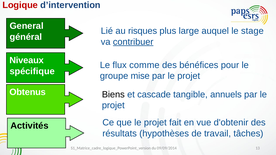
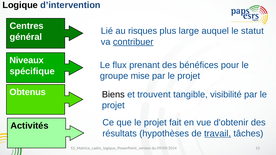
Logique colour: red -> black (20, 5)
General: General -> Centres (27, 26)
stage: stage -> statut (252, 31)
comme: comme -> prenant (144, 65)
cascade: cascade -> trouvent (154, 95)
annuels: annuels -> visibilité (226, 95)
travail underline: none -> present (218, 134)
